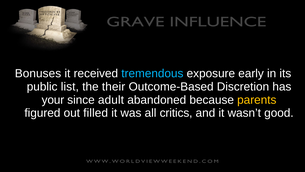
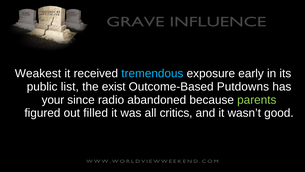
Bonuses: Bonuses -> Weakest (38, 73)
their: their -> exist (114, 86)
Discretion: Discretion -> Putdowns (243, 86)
adult: adult -> radio (111, 100)
parents colour: yellow -> light green (257, 100)
